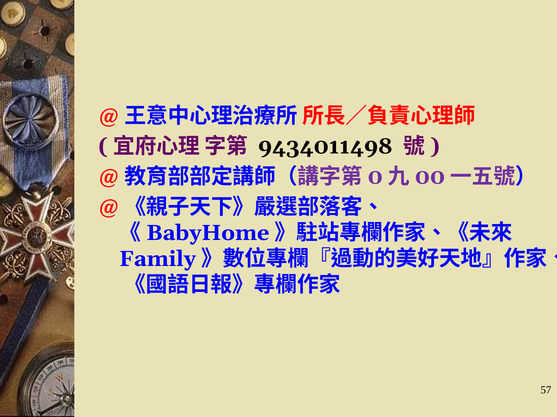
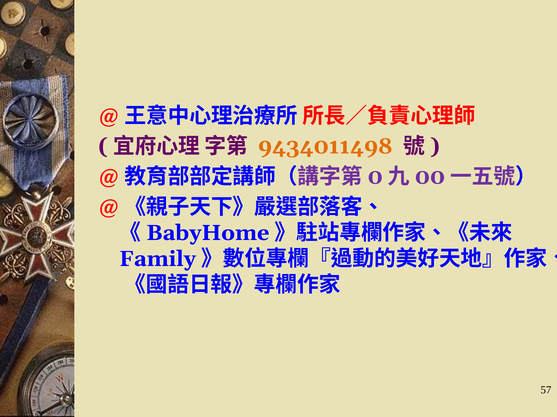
9434011498 colour: black -> orange (325, 147)
